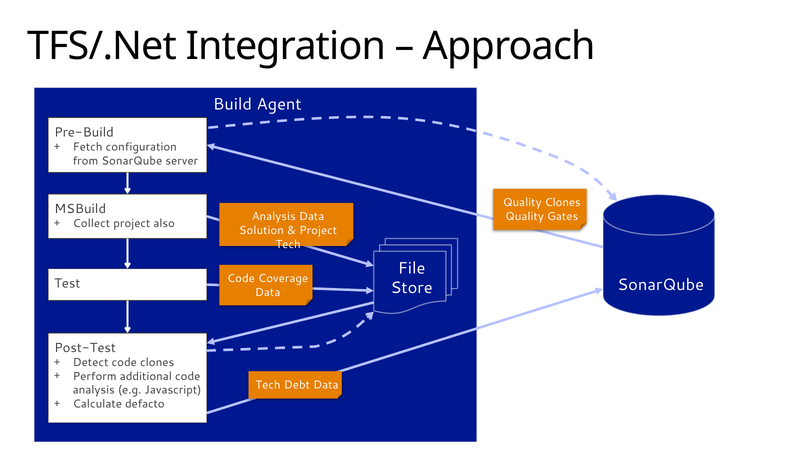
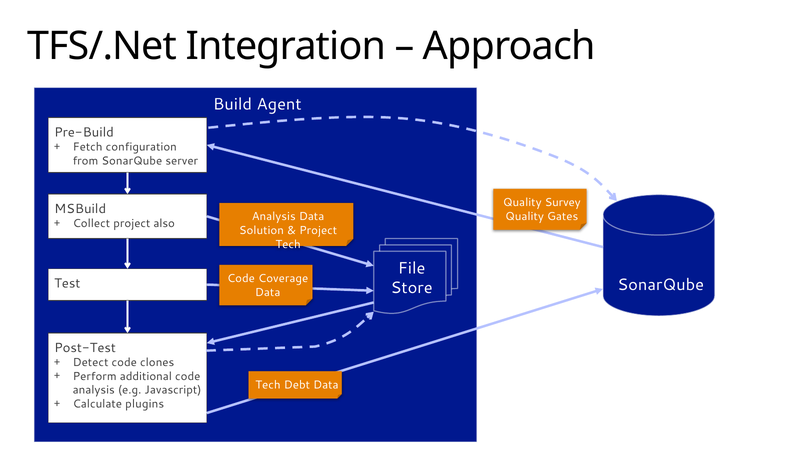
Quality Clones: Clones -> Survey (563, 202)
defacto: defacto -> plugins (145, 404)
